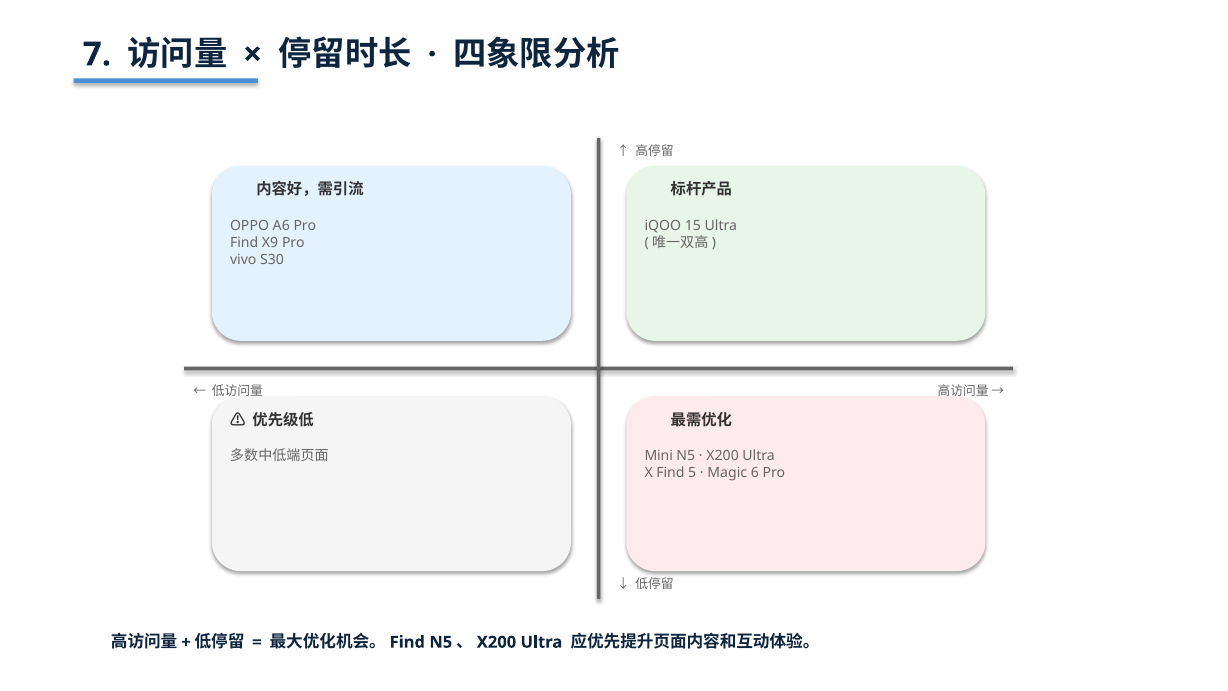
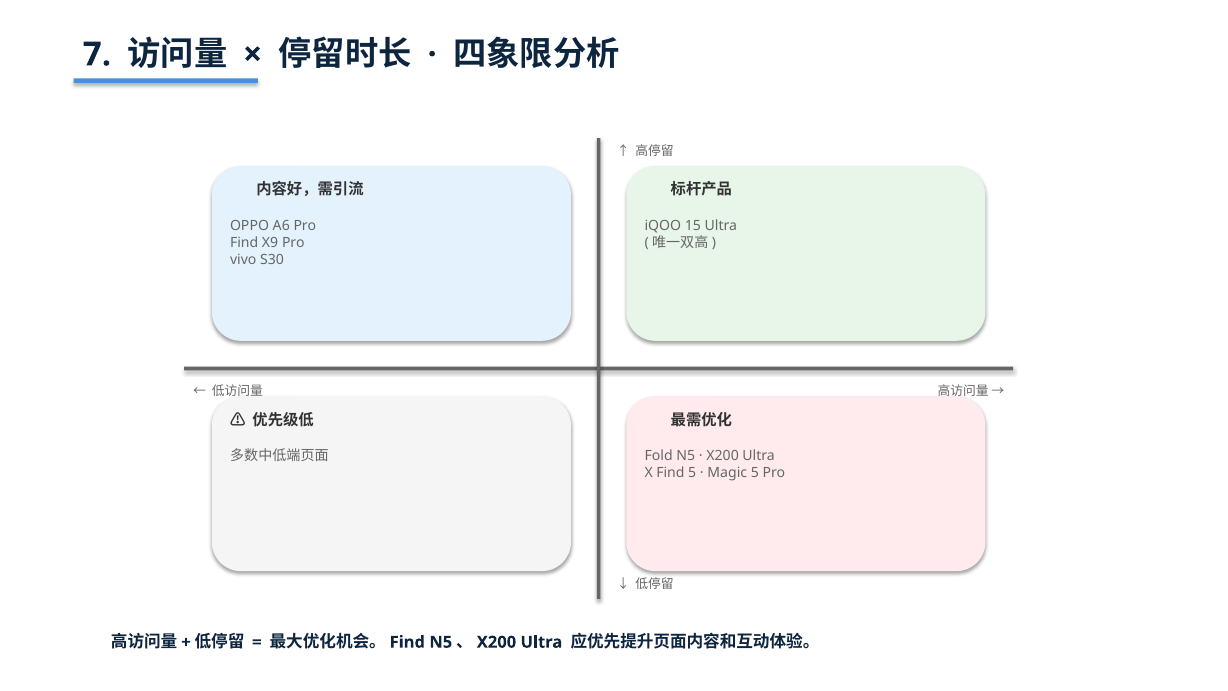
Mini: Mini -> Fold (659, 456)
Magic 6: 6 -> 5 (755, 473)
